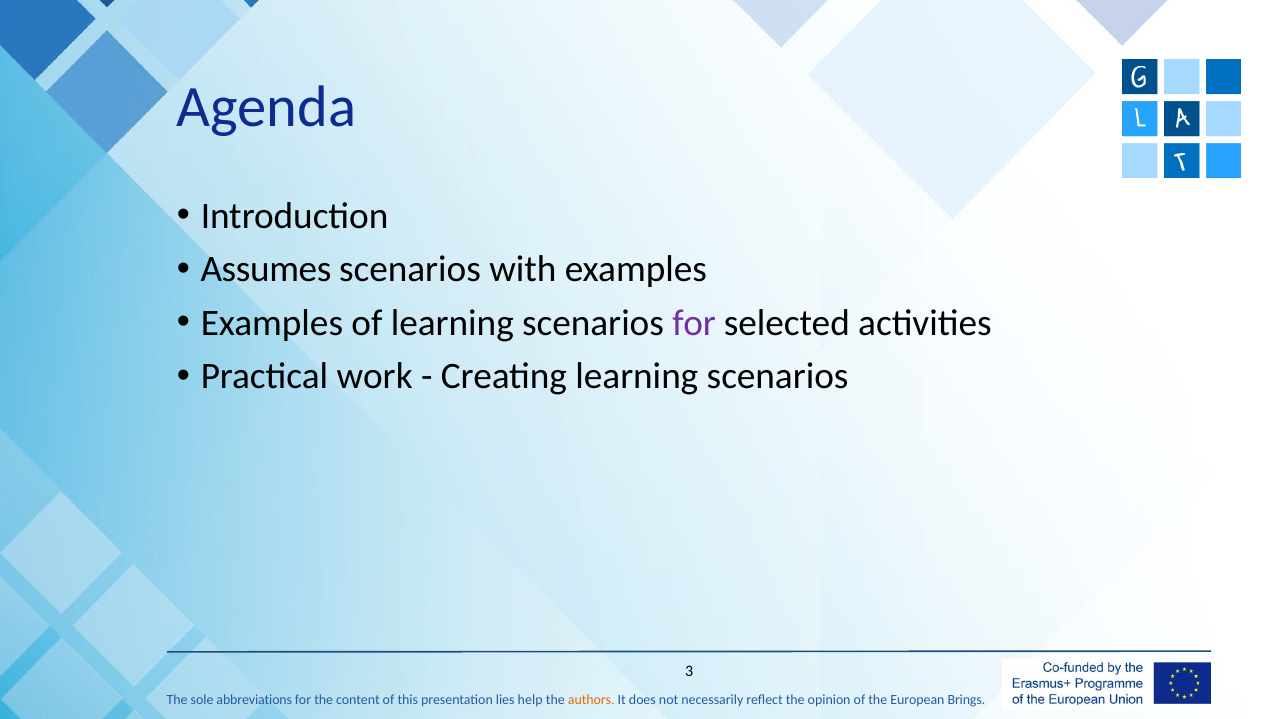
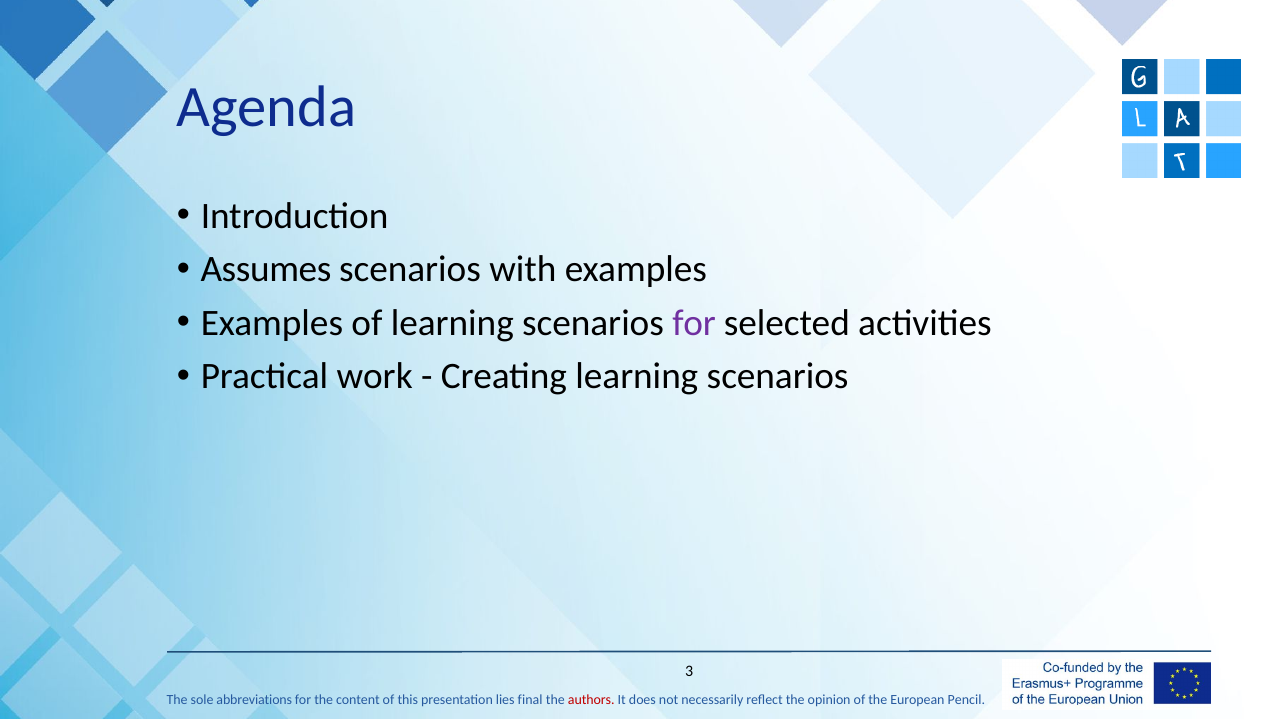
help: help -> final (530, 699)
authors colour: orange -> red (591, 699)
Brings: Brings -> Pencil (966, 699)
